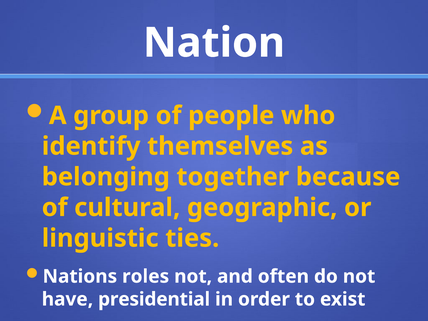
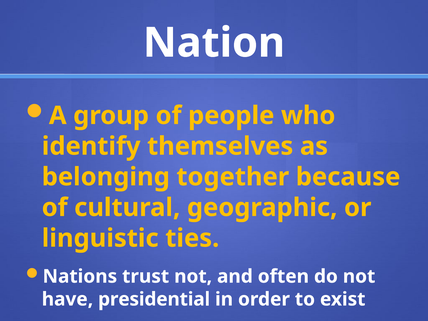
roles: roles -> trust (146, 276)
